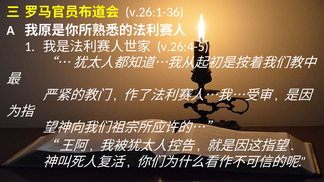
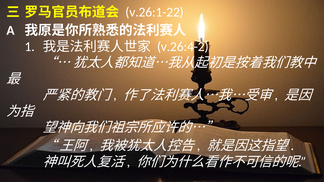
v.26:1-36: v.26:1-36 -> v.26:1-22 (155, 12)
v.26:4-5: v.26:4-5 -> v.26:4-2 (183, 47)
